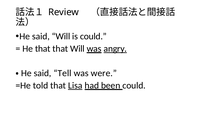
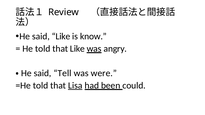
said Will: Will -> Like (61, 36)
is could: could -> know (93, 36)
He that: that -> told (43, 49)
that Will: Will -> Like (77, 49)
angry underline: present -> none (115, 49)
